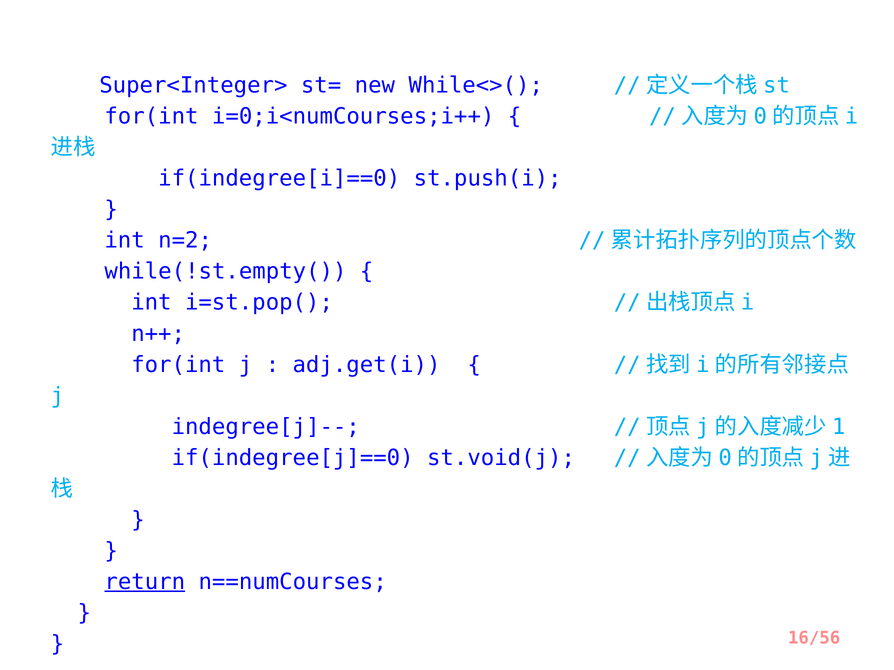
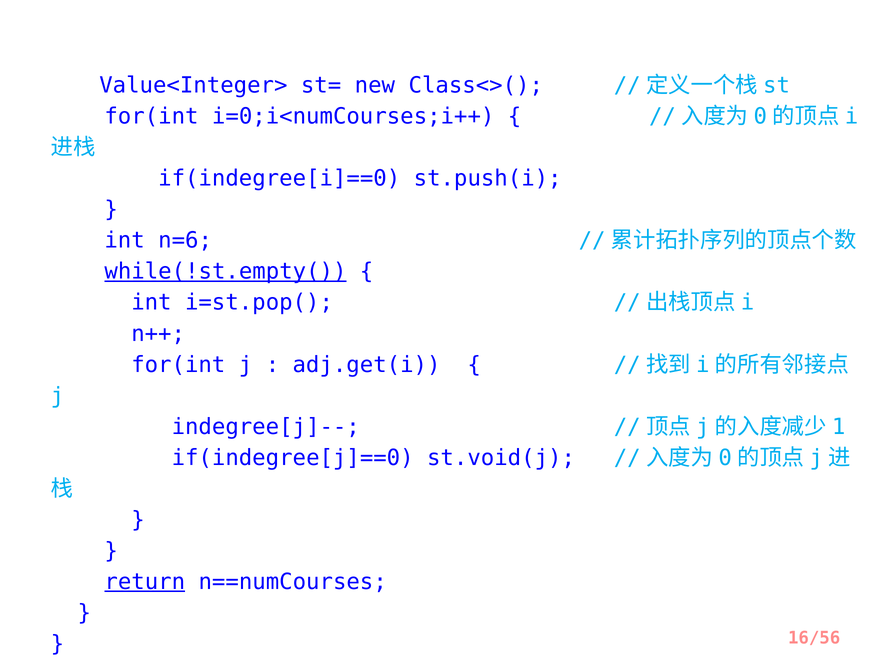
Super<Integer>: Super<Integer> -> Value<Integer> (193, 86)
While<>(: While<>( -> Class<>( (476, 86)
n=2: n=2 -> n=6 (185, 241)
while(!st.empty( underline: none -> present (225, 272)
